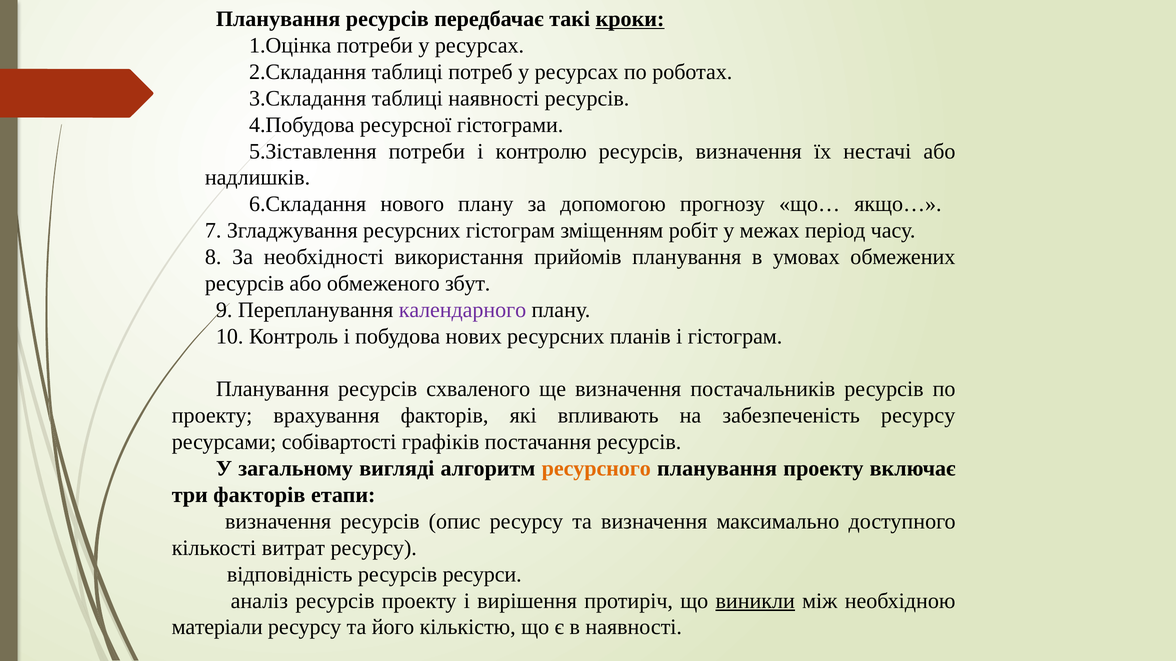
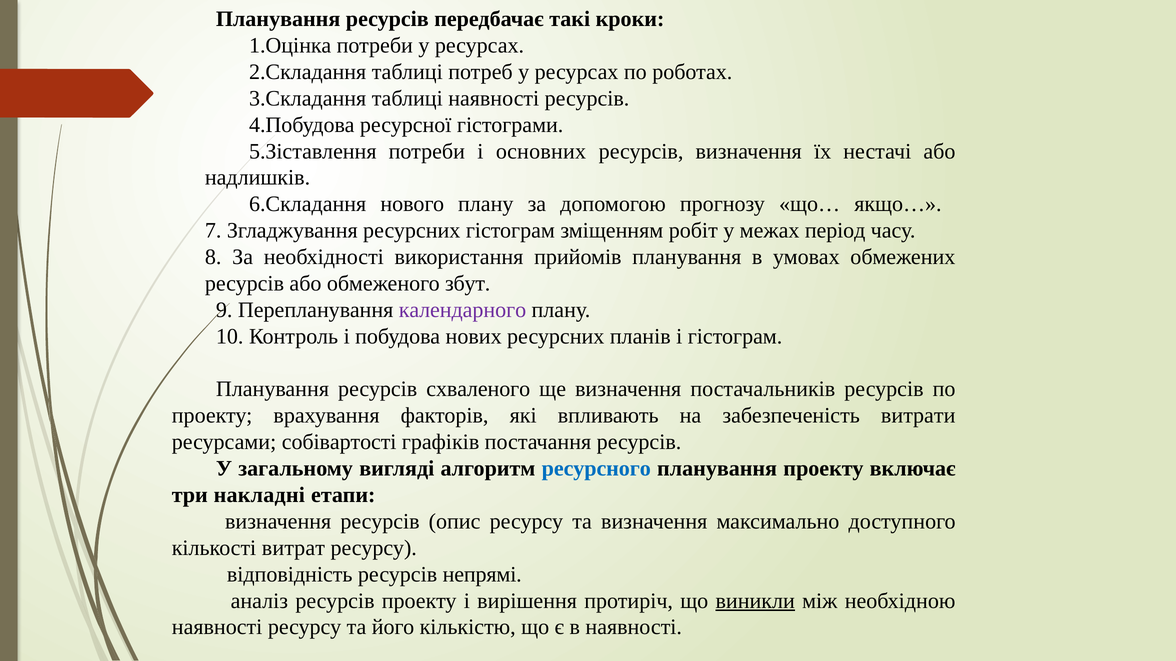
кроки underline: present -> none (630, 19)
контролю: контролю -> основних (541, 151)
забезпеченість ресурсу: ресурсу -> витрати (918, 416)
ресурсного colour: orange -> blue (596, 469)
три факторів: факторів -> накладні (259, 495)
ресурси: ресурси -> непрямі (482, 575)
матеріали: матеріали -> наявності (217, 628)
